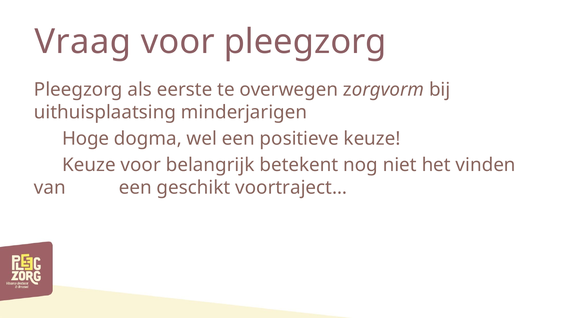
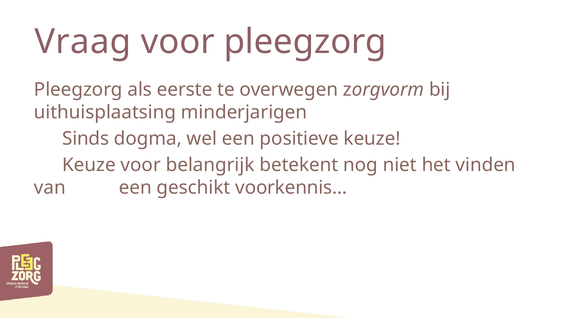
Hoge: Hoge -> Sinds (86, 139)
voortraject…: voortraject… -> voorkennis… (291, 188)
